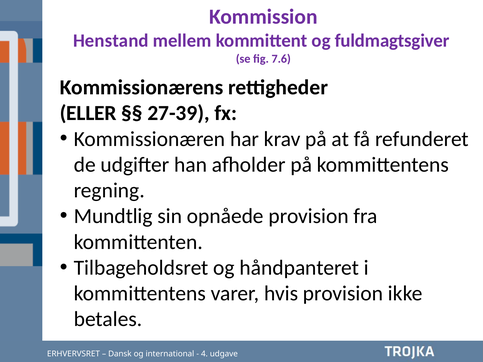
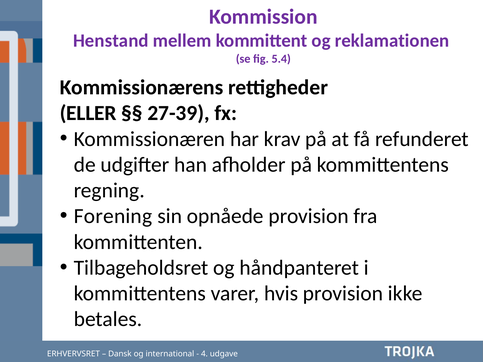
fuldmagtsgiver: fuldmagtsgiver -> reklamationen (392, 41)
7.6: 7.6 -> 5.4 (281, 59)
Mundtlig: Mundtlig -> Forening (113, 216)
